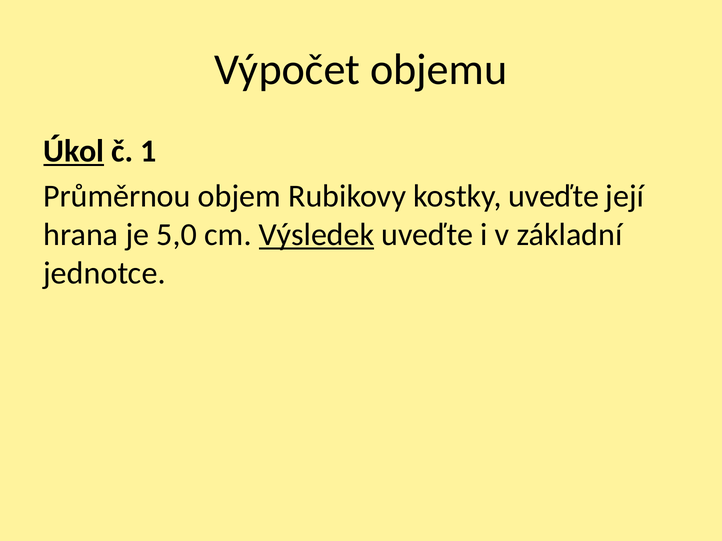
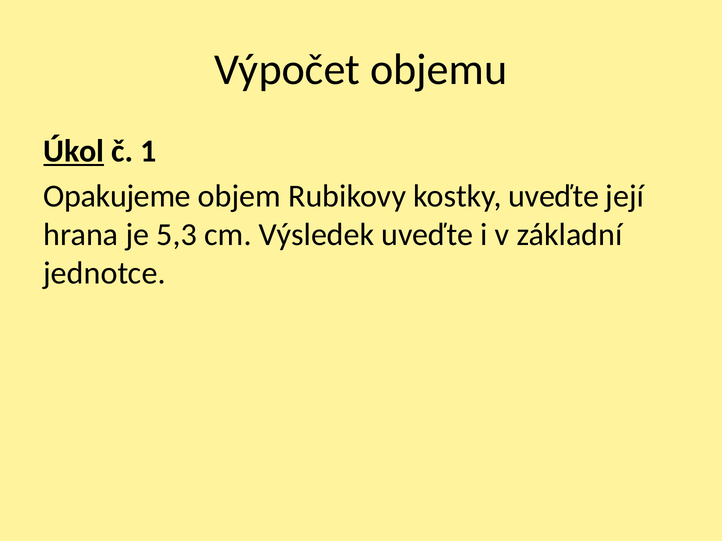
Průměrnou: Průměrnou -> Opakujeme (117, 196)
5,0: 5,0 -> 5,3 (177, 235)
Výsledek underline: present -> none (316, 235)
